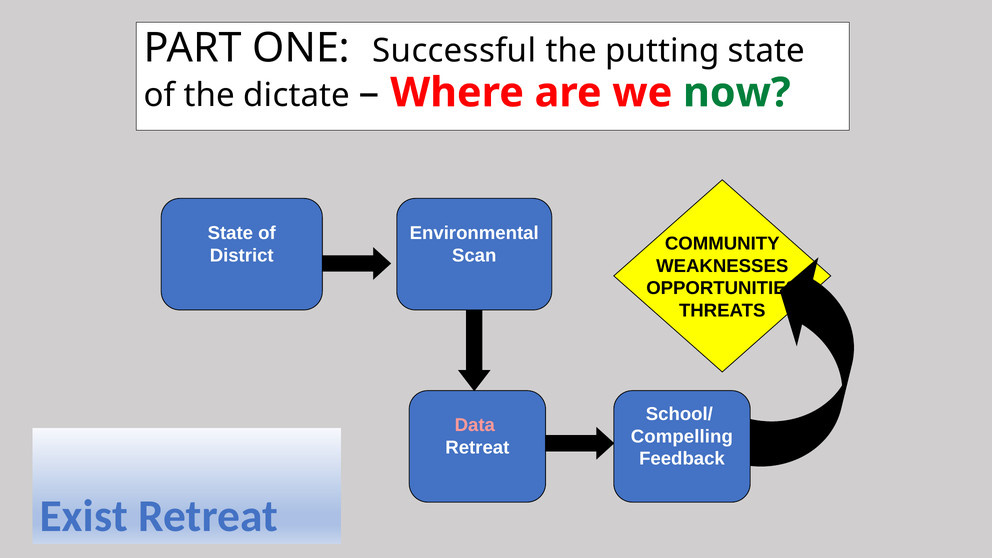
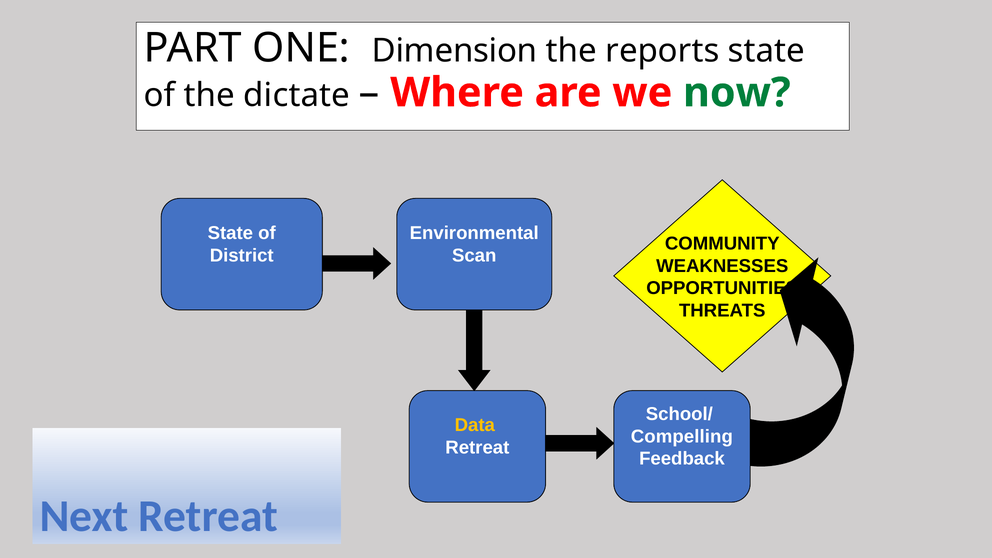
Successful: Successful -> Dimension (455, 51)
putting: putting -> reports (662, 51)
Data colour: pink -> yellow (475, 425)
Exist: Exist -> Next (84, 516)
